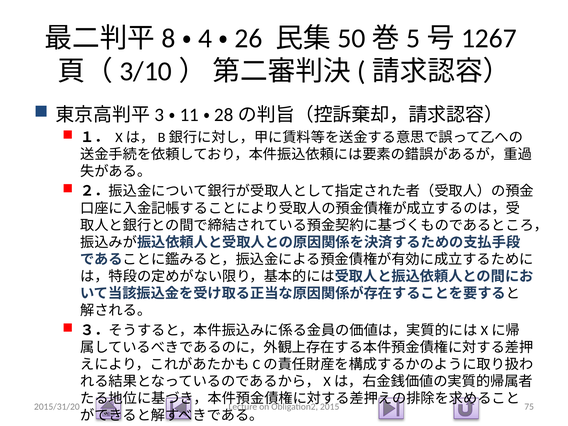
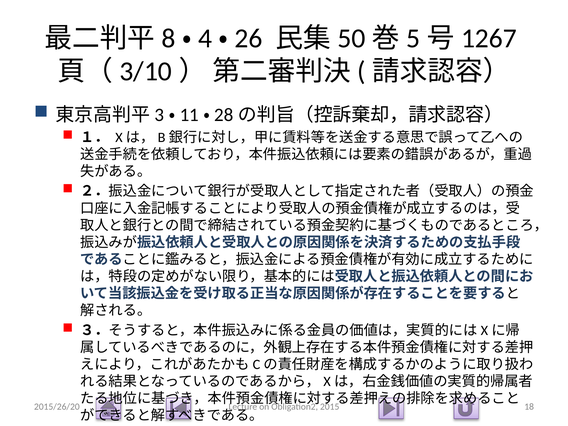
2015/31/20: 2015/31/20 -> 2015/26/20 (57, 407)
75: 75 -> 18 (529, 407)
